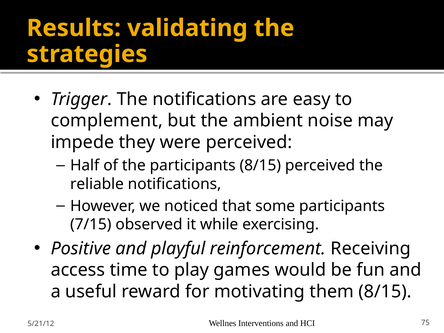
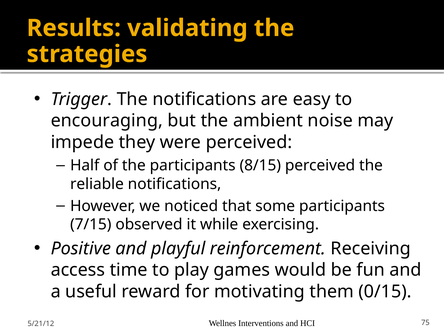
complement: complement -> encouraging (107, 121)
them 8/15: 8/15 -> 0/15 (385, 291)
